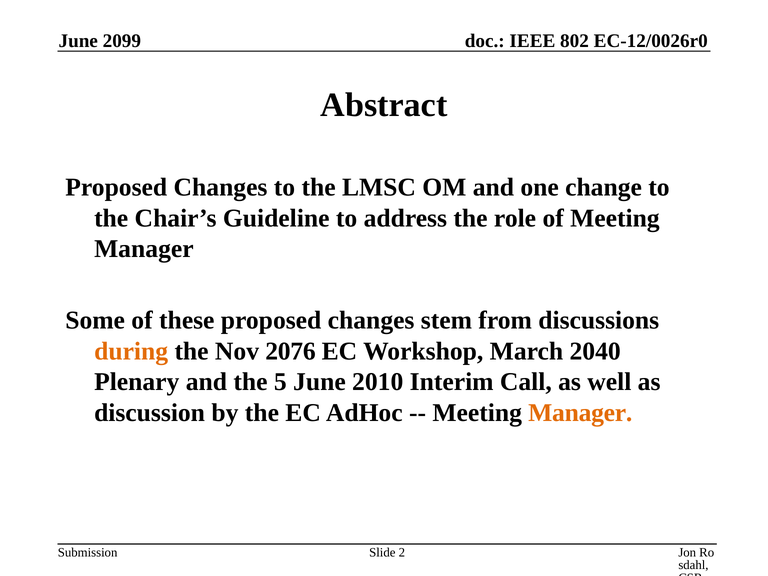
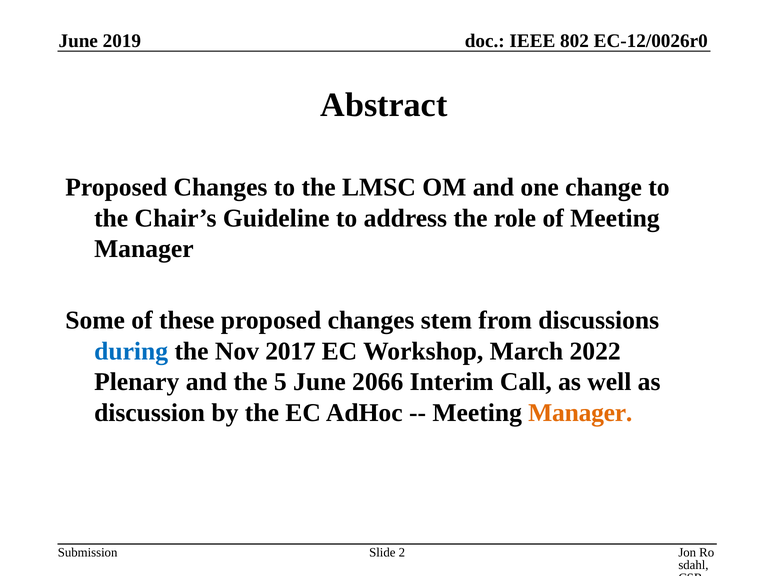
2099: 2099 -> 2019 (122, 41)
during colour: orange -> blue (131, 351)
2076: 2076 -> 2017 (290, 351)
2040: 2040 -> 2022 (595, 351)
2010: 2010 -> 2066 (378, 382)
